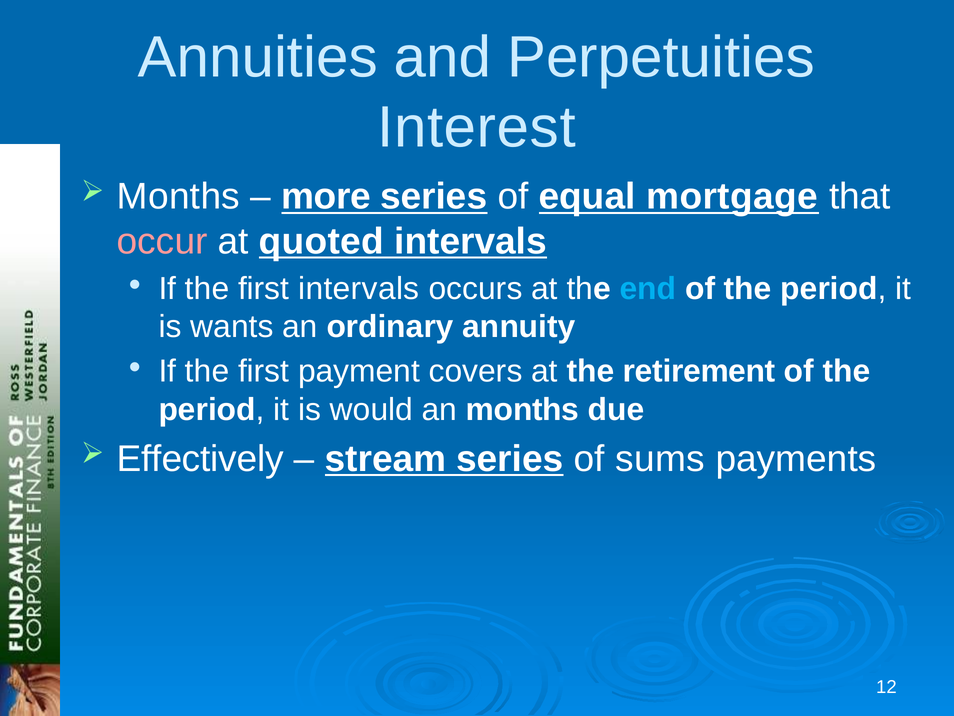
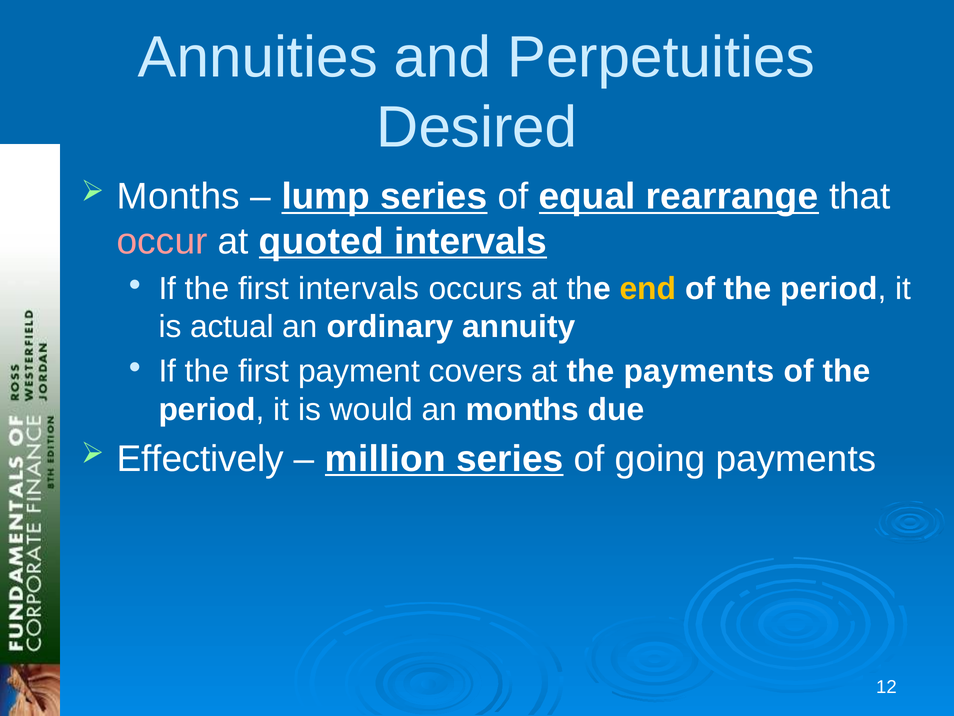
Interest: Interest -> Desired (477, 127)
more: more -> lump (326, 197)
mortgage: mortgage -> rearrange (732, 197)
end colour: light blue -> yellow (648, 288)
wants: wants -> actual (232, 327)
the retirement: retirement -> payments (699, 371)
stream: stream -> million (385, 458)
sums: sums -> going (660, 458)
